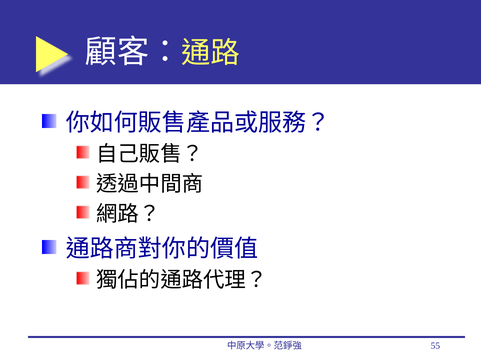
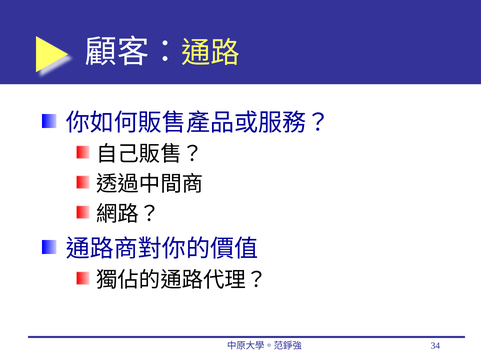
55: 55 -> 34 (435, 345)
